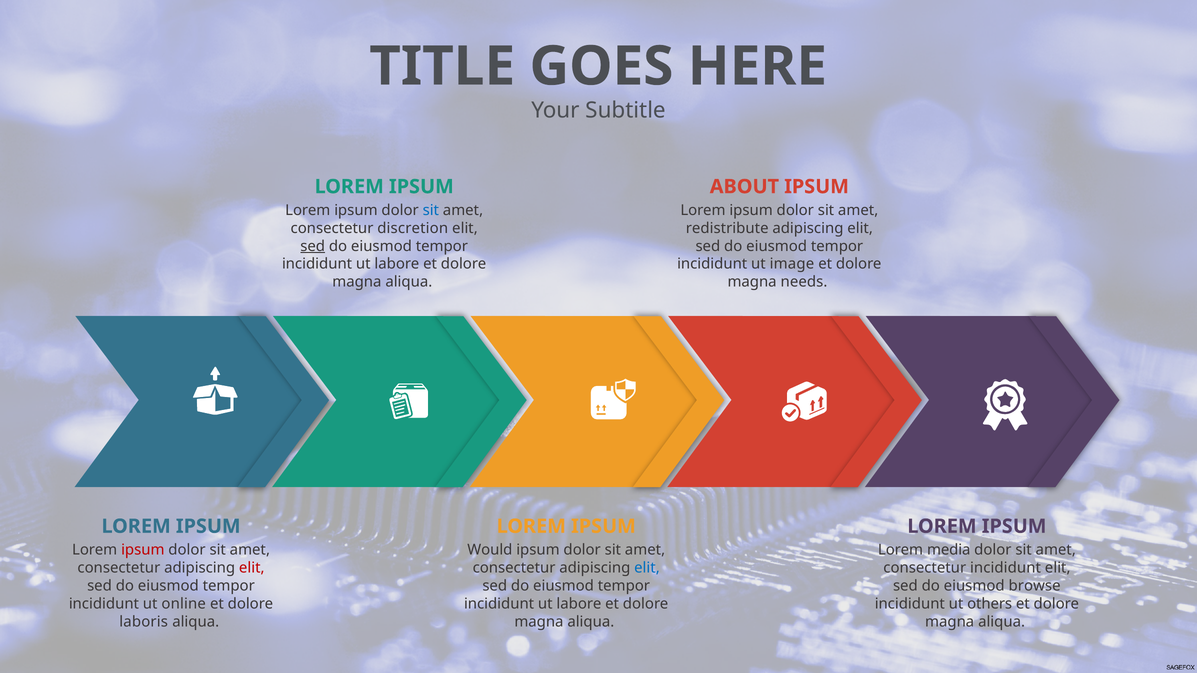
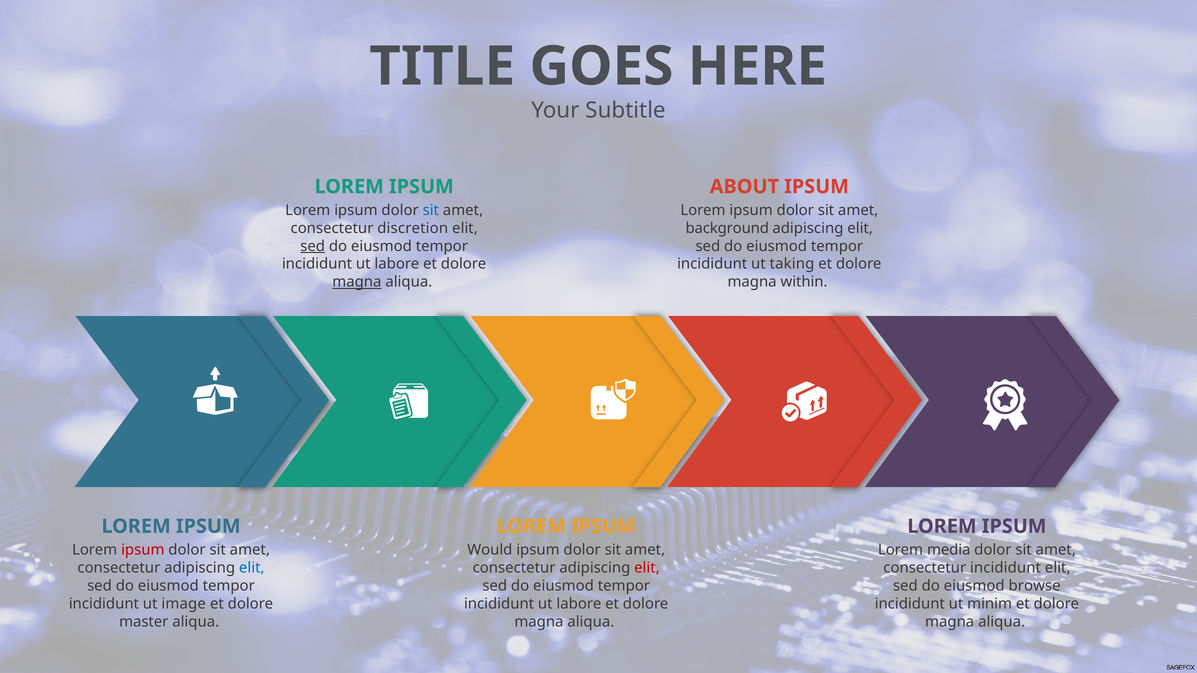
redistribute: redistribute -> background (727, 228)
image: image -> taking (792, 264)
magna underline: none -> present (357, 282)
needs: needs -> within (804, 282)
elit colour: red -> blue (252, 568)
elit colour: blue -> red (647, 568)
online: online -> image (184, 604)
others: others -> minim (990, 604)
laboris: laboris -> master (144, 622)
